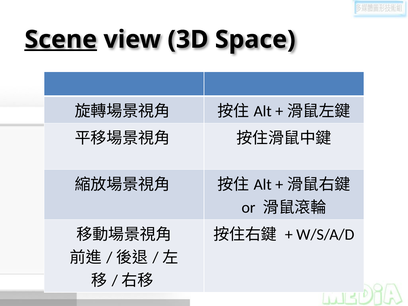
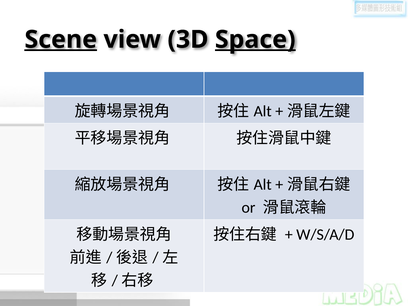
Space underline: none -> present (255, 39)
